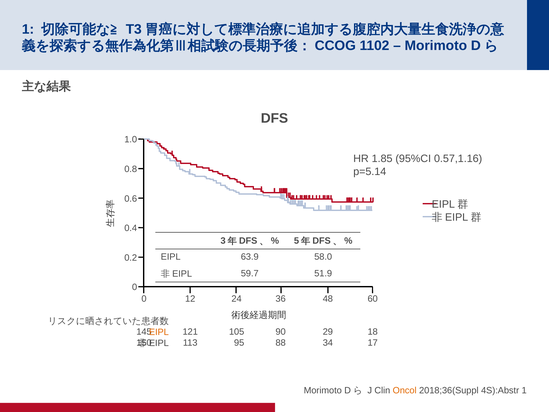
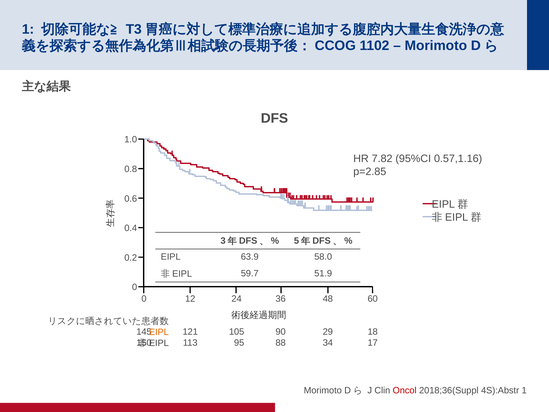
1.85: 1.85 -> 7.82 (382, 159)
p=5.14: p=5.14 -> p=2.85 (370, 171)
Oncol colour: orange -> red (405, 390)
